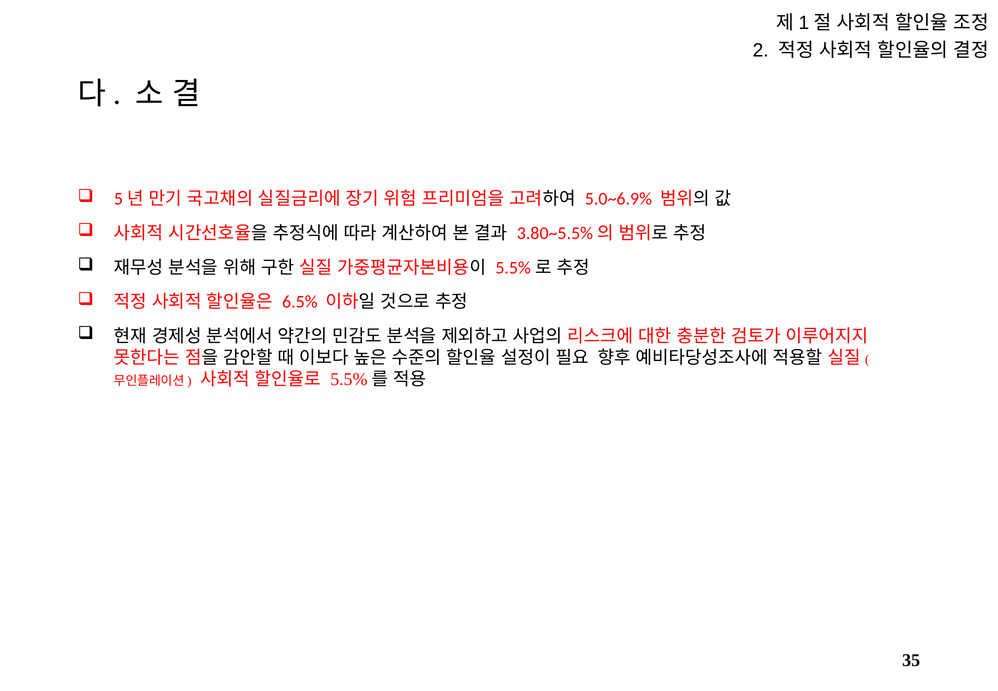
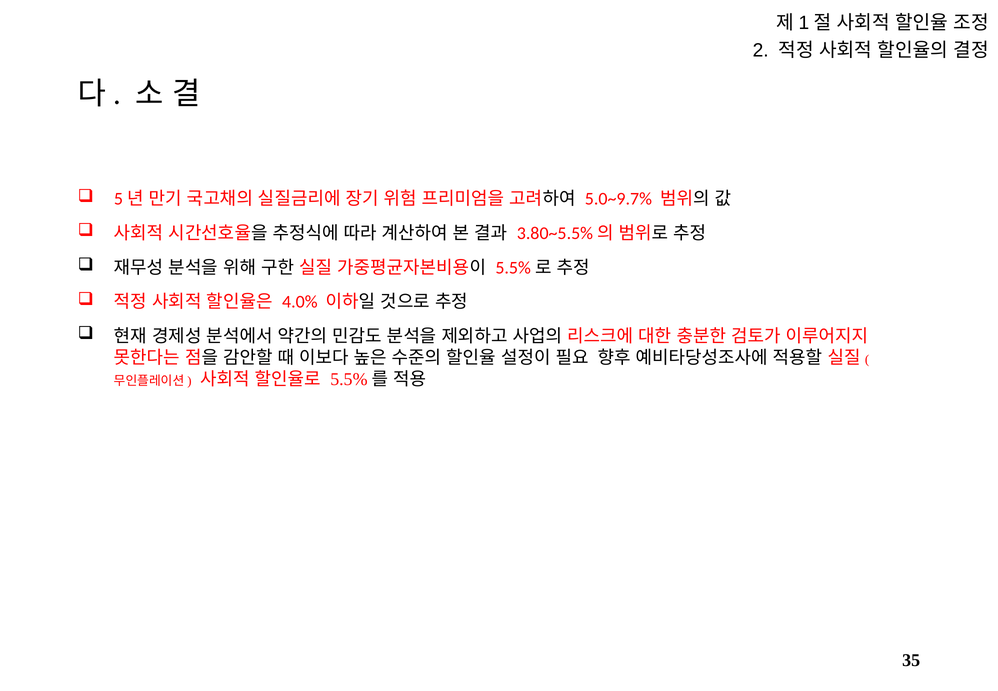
5.0~6.9%: 5.0~6.9% -> 5.0~9.7% (618, 199)
6.5%: 6.5% -> 4.0% (300, 302)
